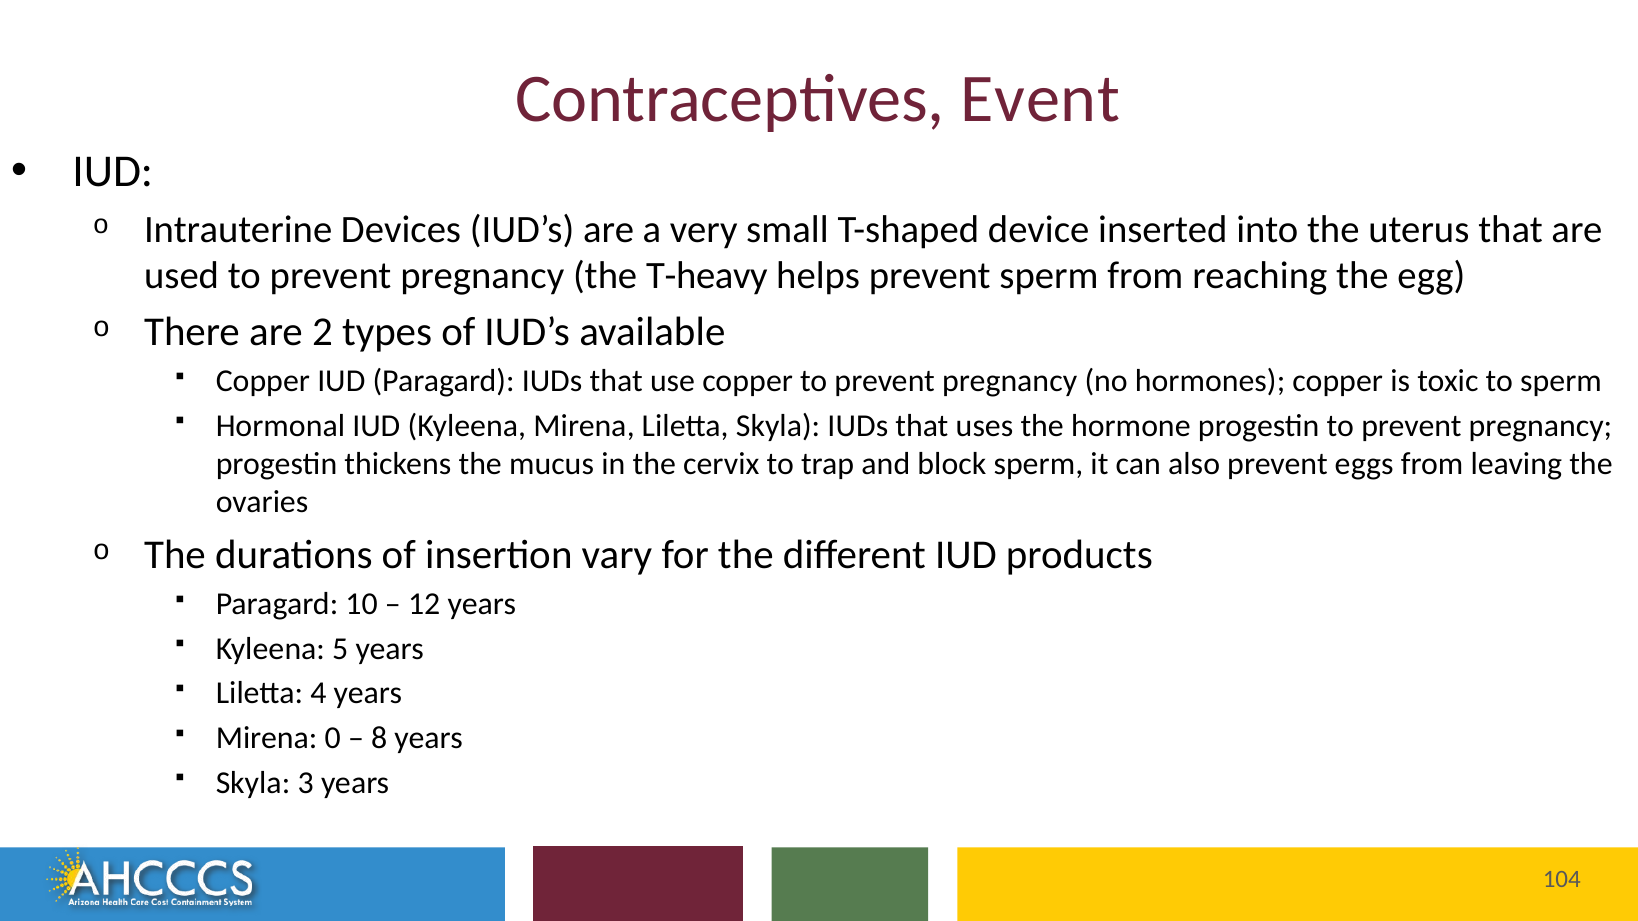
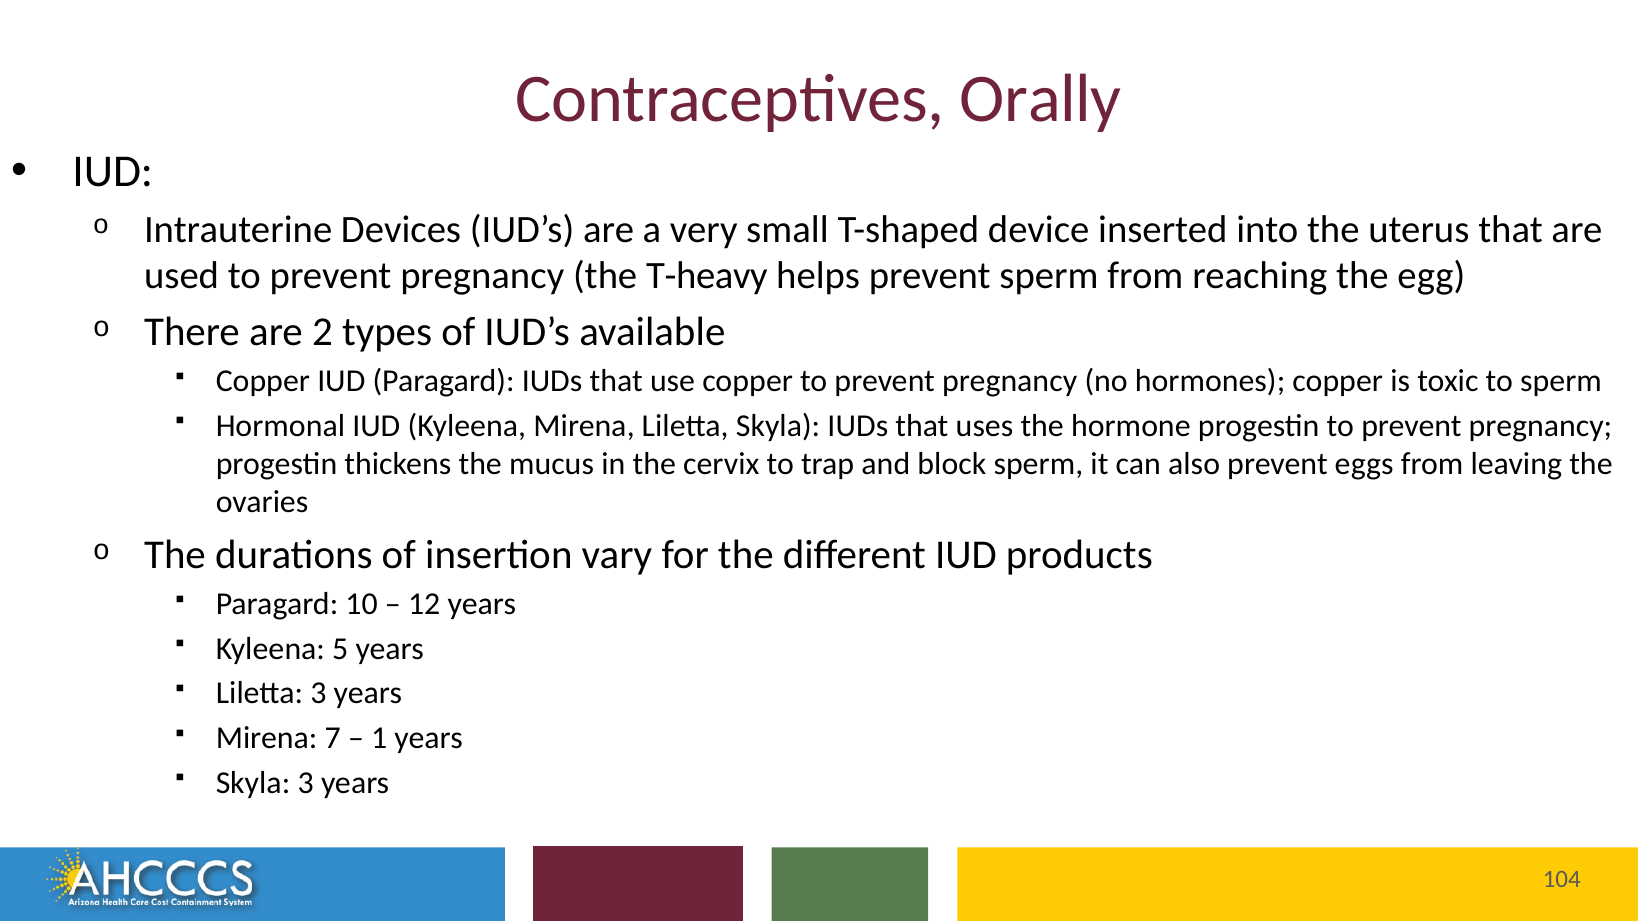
Event: Event -> Orally (1041, 99)
Liletta 4: 4 -> 3 (319, 694)
0: 0 -> 7 (333, 738)
8: 8 -> 1 (379, 738)
